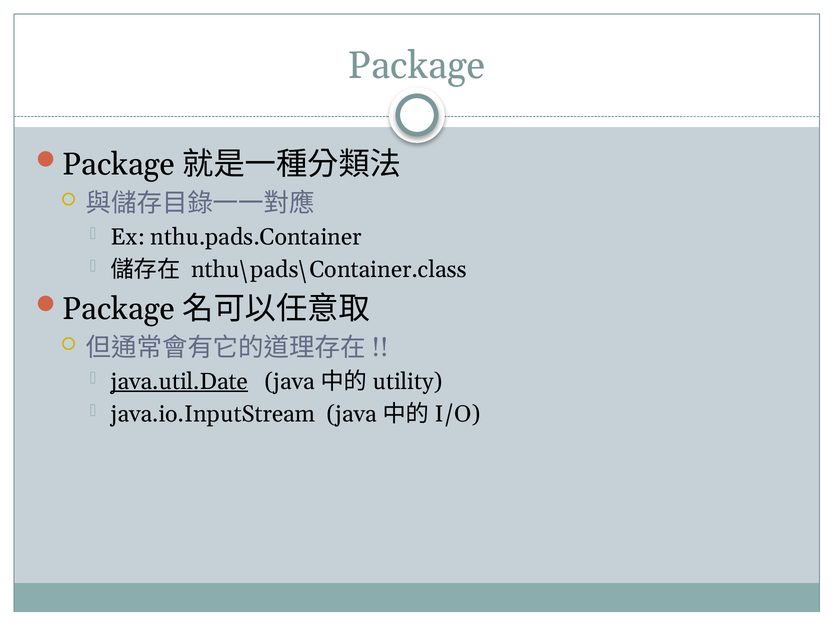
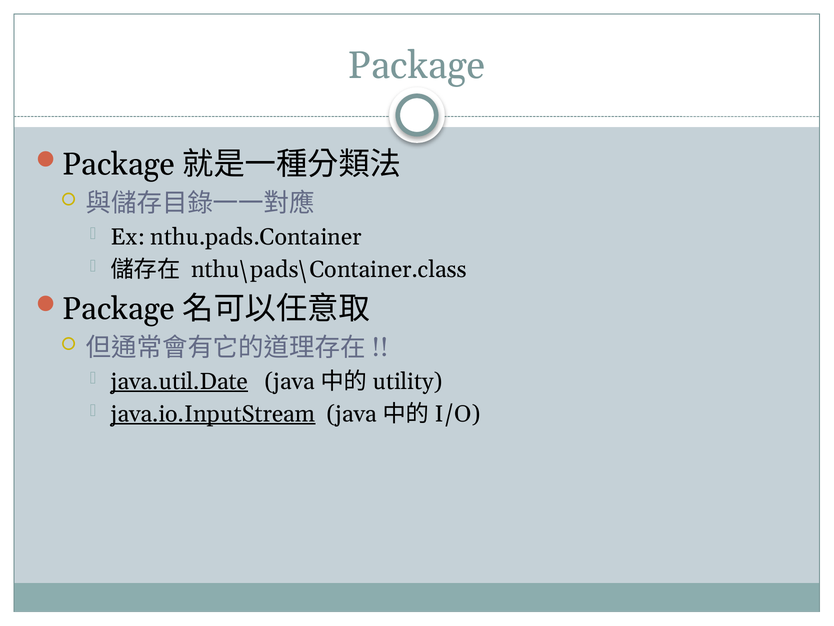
java.io.InputStream underline: none -> present (213, 414)
